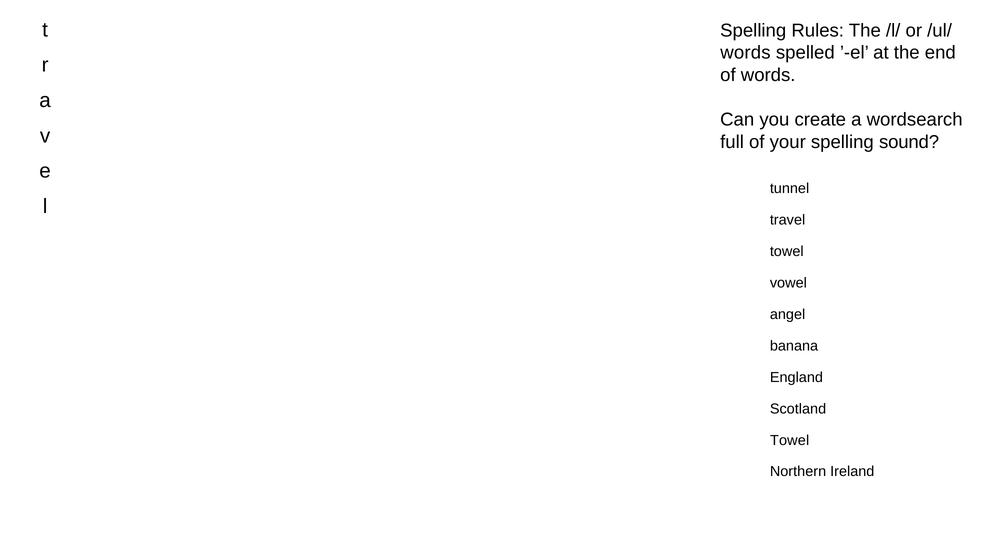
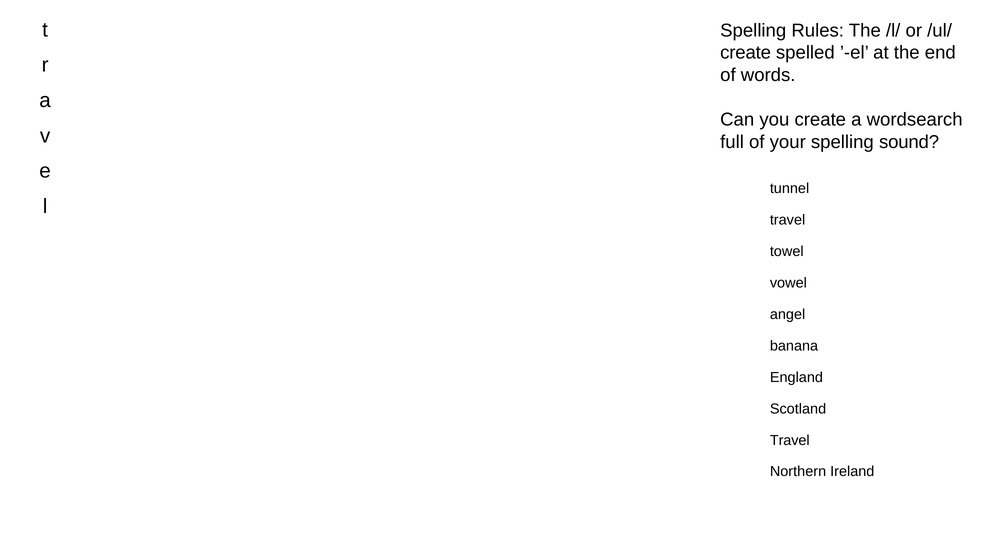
words: words -> create (746, 53)
Towel: Towel -> Travel (790, 440)
